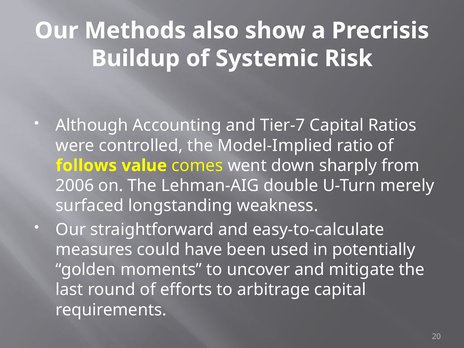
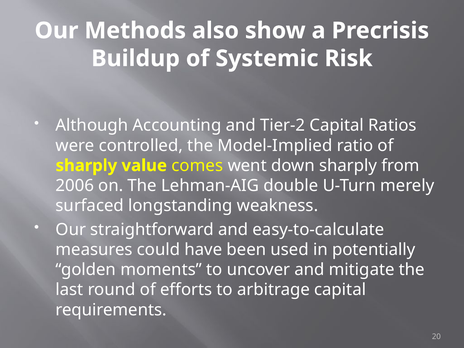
Tier-7: Tier-7 -> Tier-2 (283, 125)
follows: follows -> sharply (86, 166)
